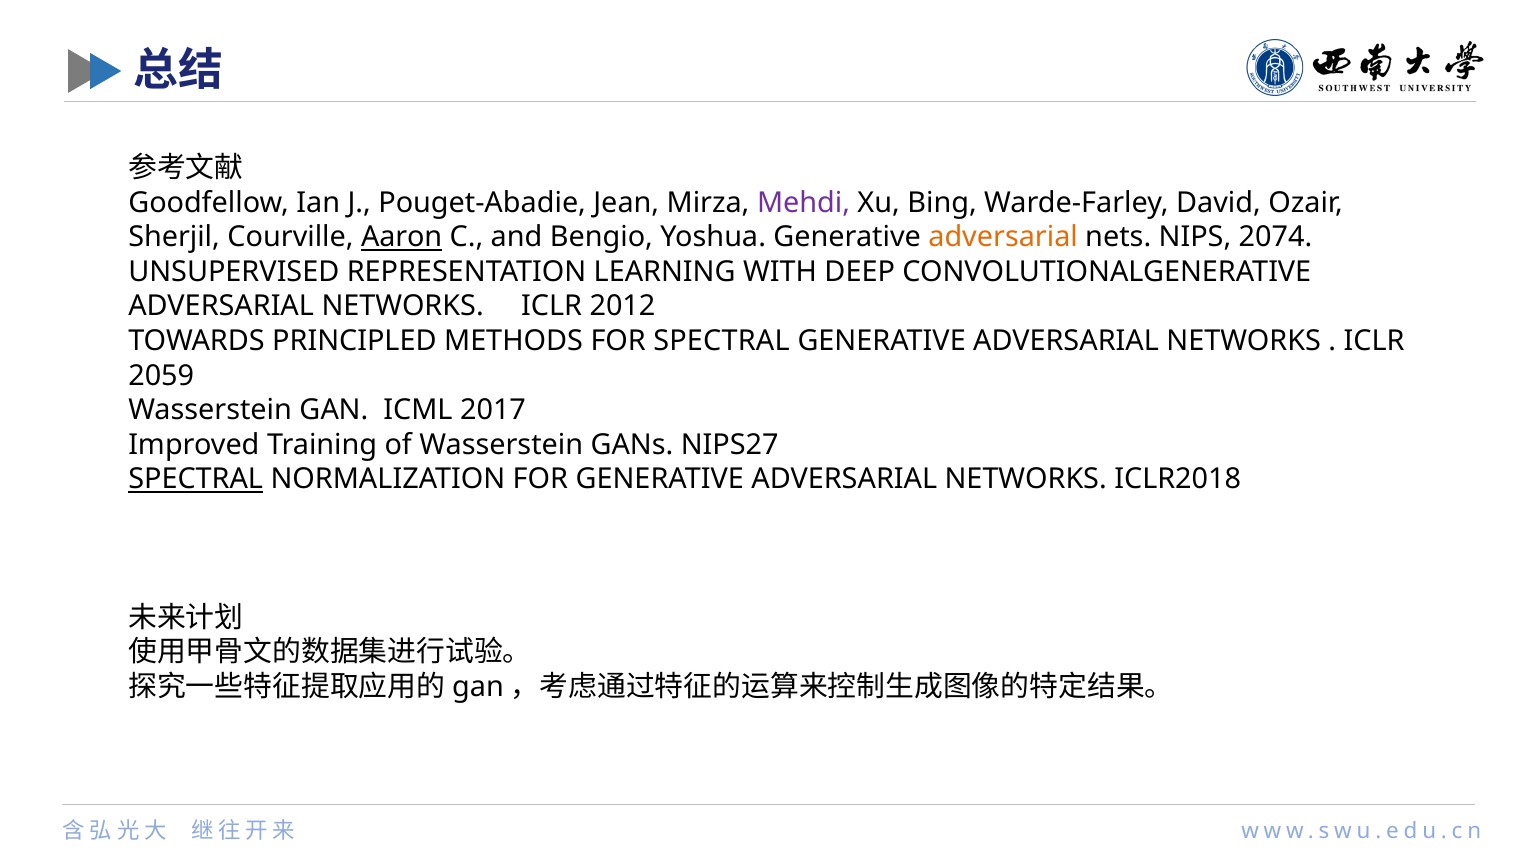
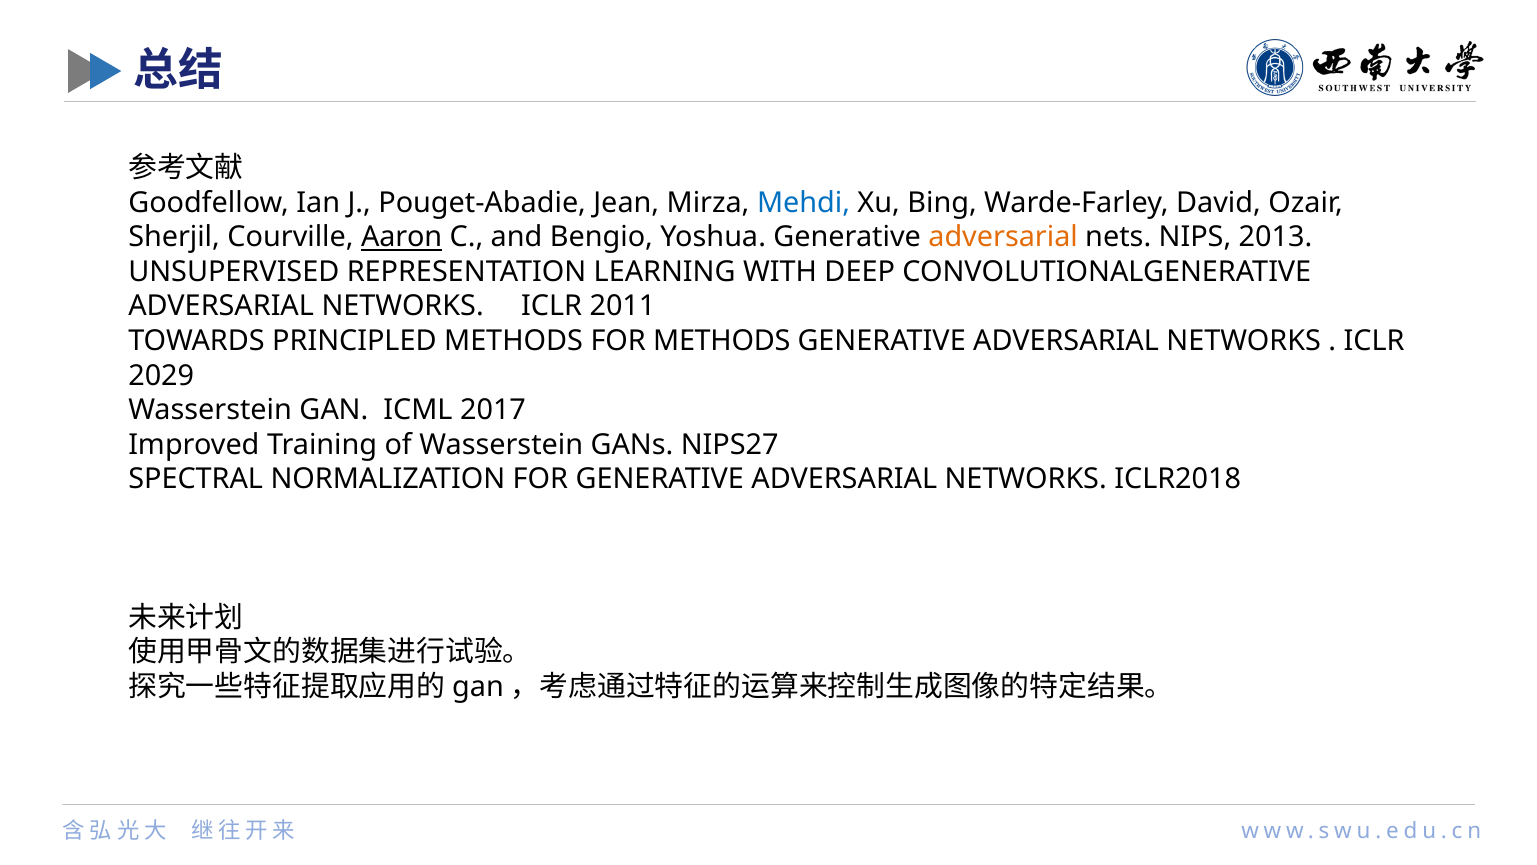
Mehdi colour: purple -> blue (804, 203)
2074: 2074 -> 2013 (1276, 237)
2012: 2012 -> 2011 (622, 306)
FOR SPECTRAL: SPECTRAL -> METHODS (722, 341)
2059: 2059 -> 2029 (161, 375)
SPECTRAL underline: present -> none (196, 479)
